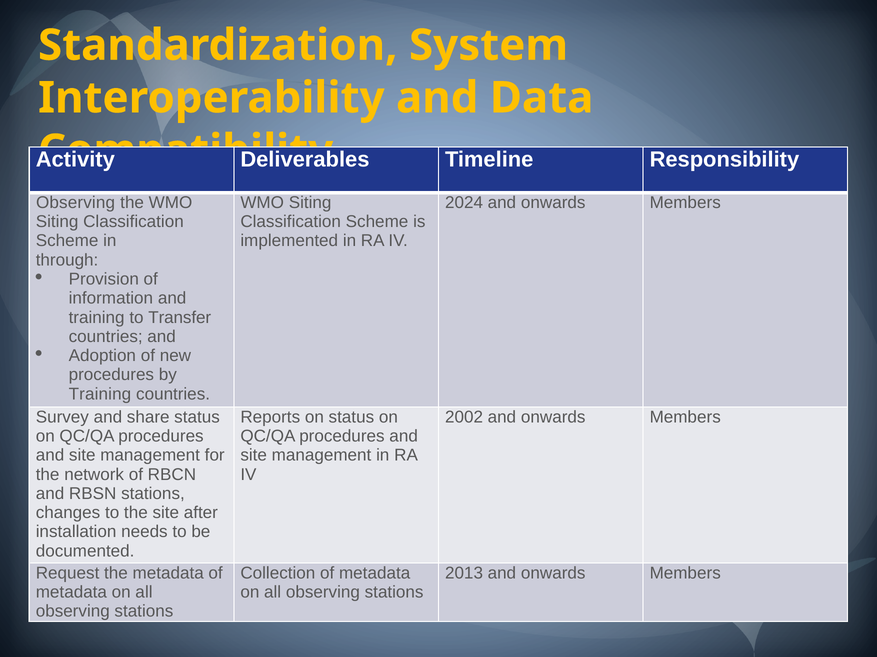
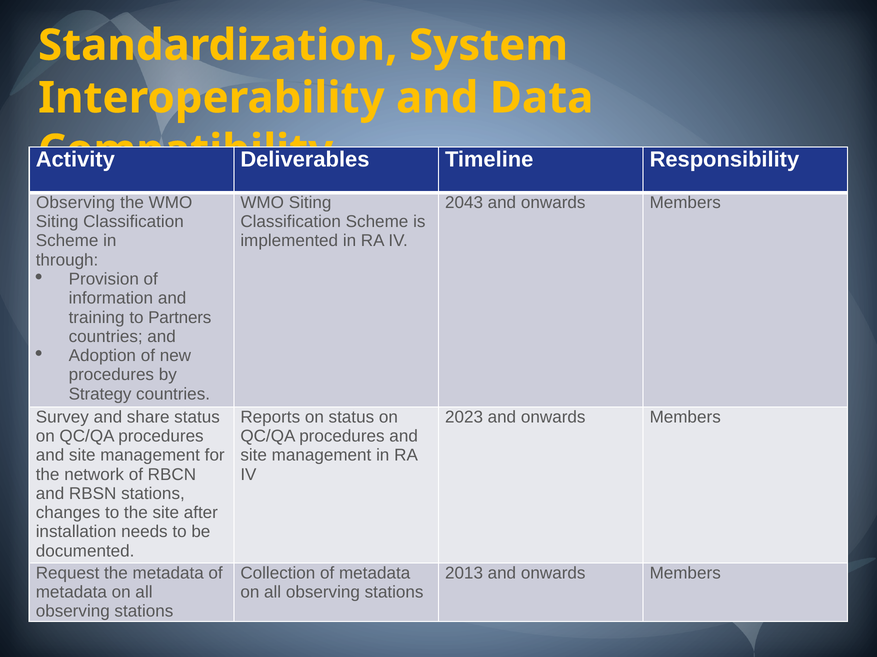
2024: 2024 -> 2043 (464, 203)
Transfer: Transfer -> Partners (180, 318)
Training: Training -> Strategy (100, 394)
2002: 2002 -> 2023 (464, 417)
